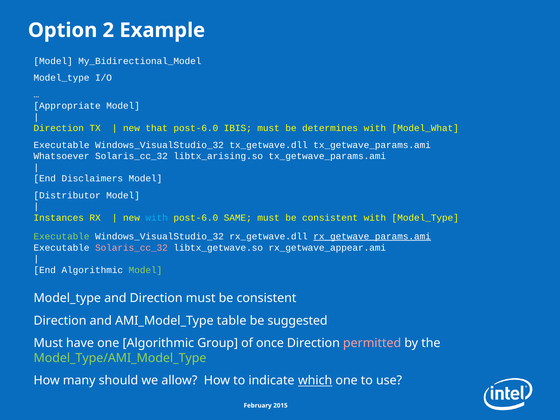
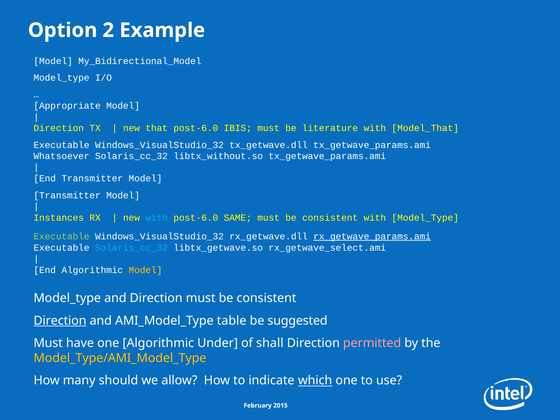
determines: determines -> literature (330, 128)
Model_What: Model_What -> Model_That (425, 128)
libtx_arising.so: libtx_arising.so -> libtx_without.so (218, 156)
End Disclaimers: Disclaimers -> Transmitter (92, 179)
Distributor: Distributor -> Transmitter (67, 195)
Solaris_cc_32 colour: pink -> light blue (131, 248)
rx_getwave_appear.ami: rx_getwave_appear.ami -> rx_getwave_select.ami (327, 248)
Model colour: light green -> yellow (145, 270)
Direction underline: none -> present (60, 321)
Group: Group -> Under (218, 343)
once: once -> shall (270, 343)
Model_Type/AMI_Model_Type colour: light green -> yellow (120, 358)
